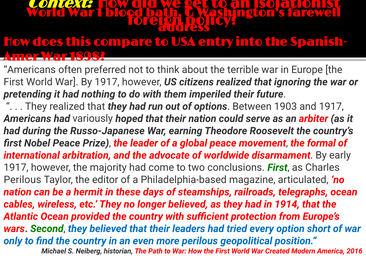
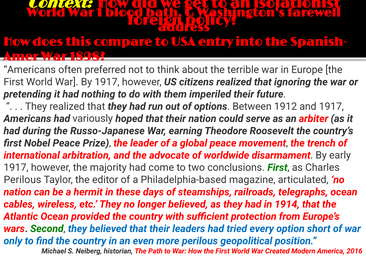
1903: 1903 -> 1912 (286, 106)
formal: formal -> trench (321, 143)
